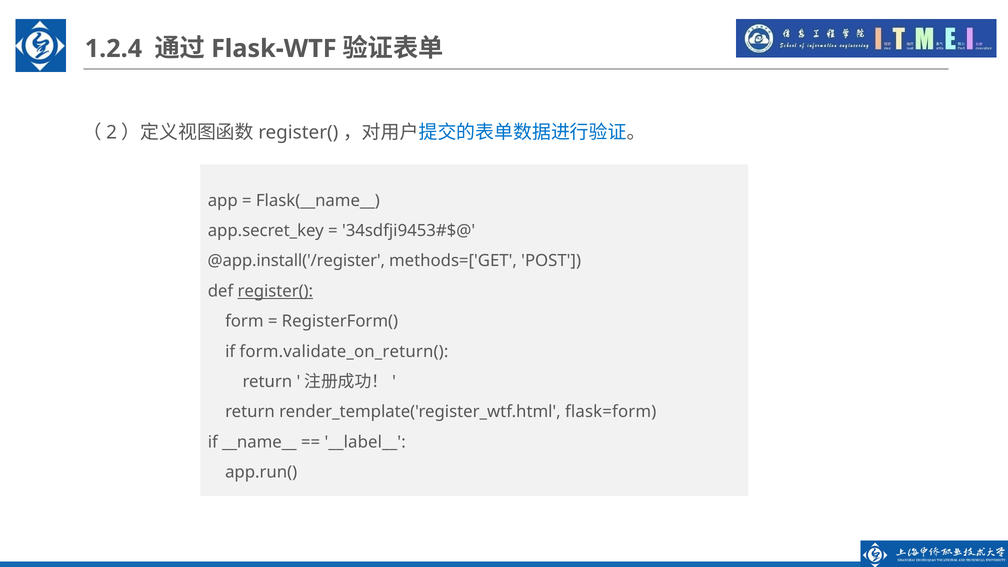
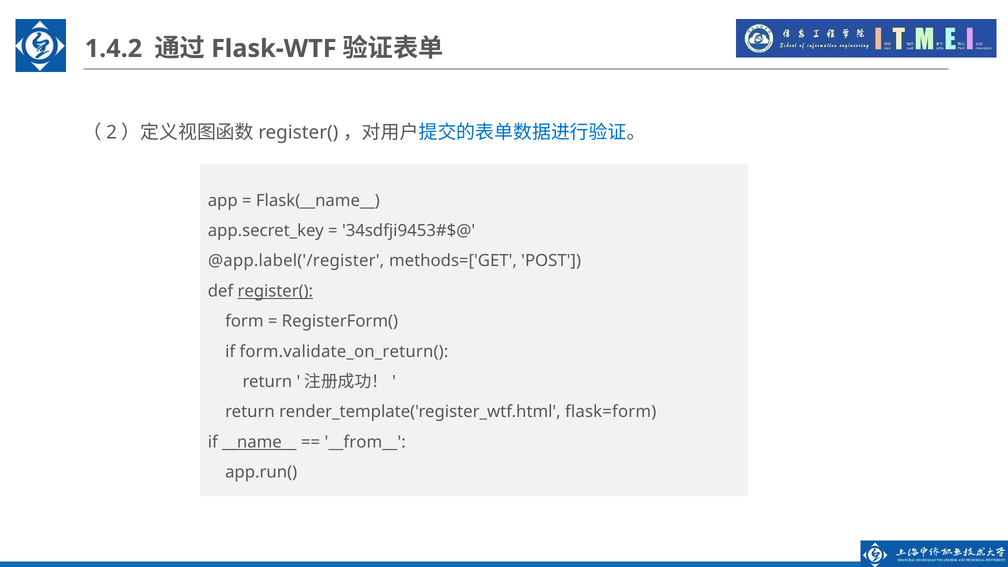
1.2.4: 1.2.4 -> 1.4.2 (113, 49)
@app.install('/register: @app.install('/register -> @app.label('/register (296, 261)
__name__ underline: none -> present (259, 442)
__label__: __label__ -> __from__ (365, 442)
